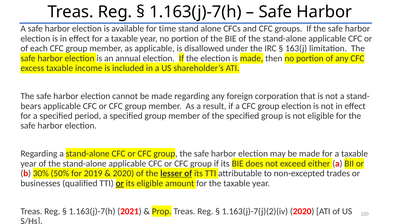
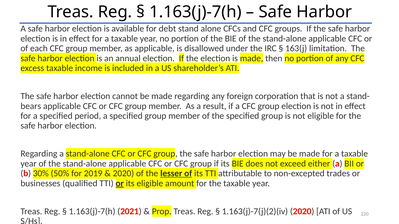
time: time -> debt (167, 29)
